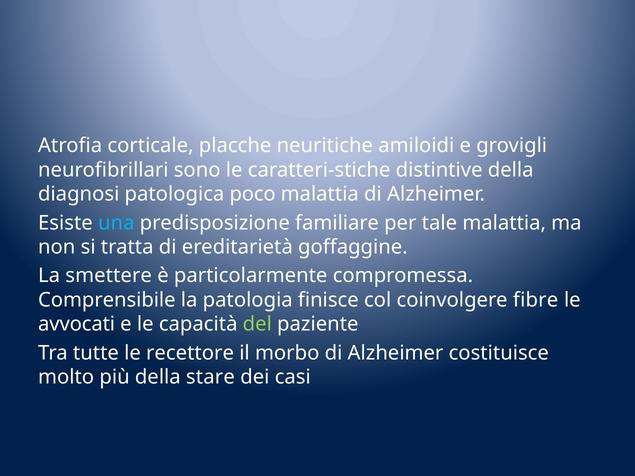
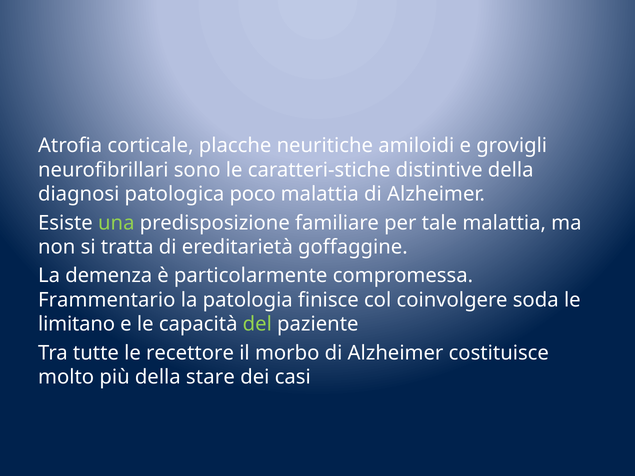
una colour: light blue -> light green (116, 223)
smettere: smettere -> demenza (109, 276)
Comprensibile: Comprensibile -> Frammentario (107, 300)
fibre: fibre -> soda (536, 300)
avvocati: avvocati -> limitano (77, 324)
